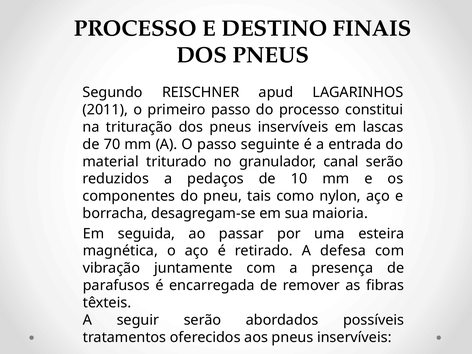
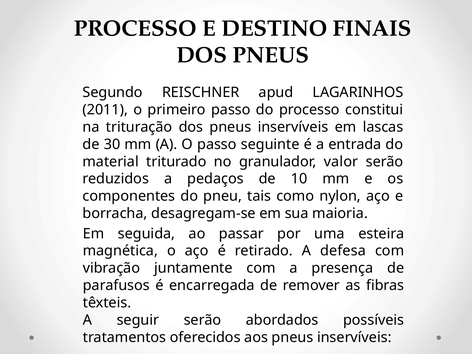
70: 70 -> 30 (112, 144)
canal: canal -> valor (341, 162)
